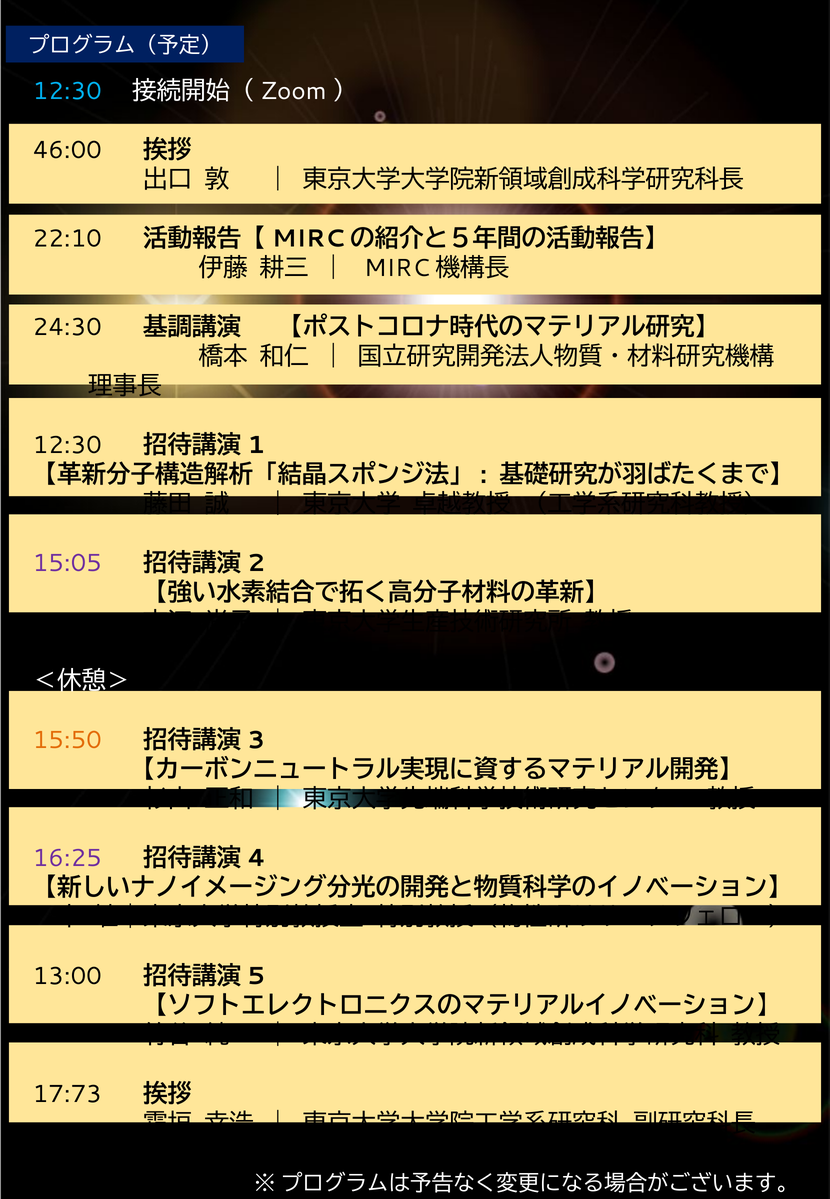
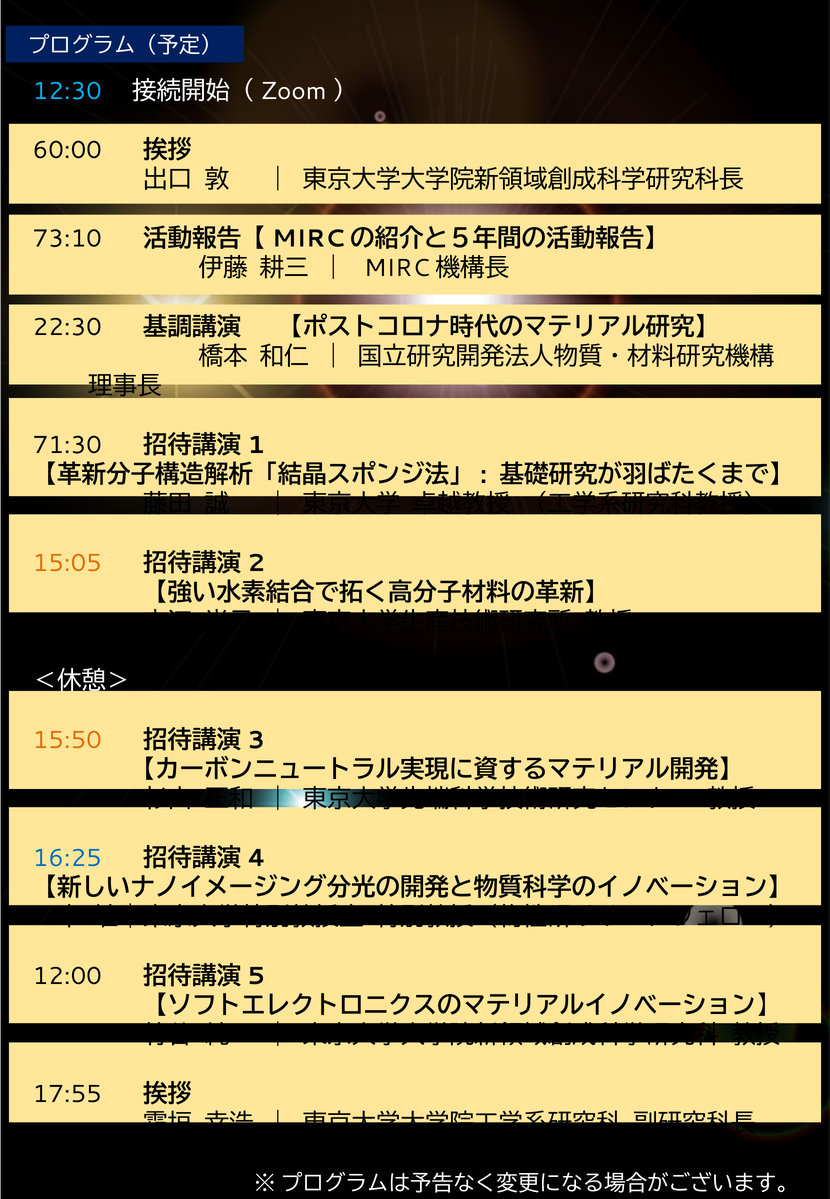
46:00: 46:00 -> 60:00 (67, 150)
22:10: 22:10 -> 73:10 (67, 239)
24:30: 24:30 -> 22:30 (67, 327)
12:30: 12:30 -> 71:30 (67, 445)
15:05 colour: purple -> orange (67, 563)
16:25 colour: purple -> blue (67, 858)
13:00: 13:00 -> 12:00 (67, 976)
17:73: 17:73 -> 17:55 (67, 1094)
